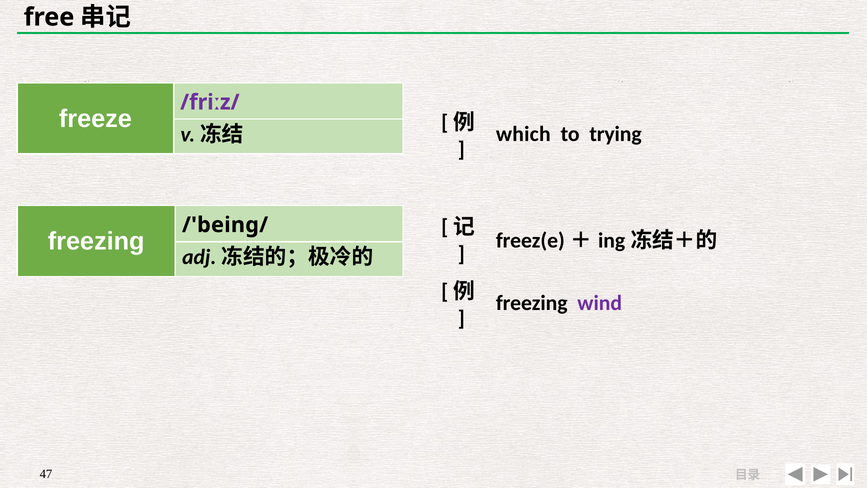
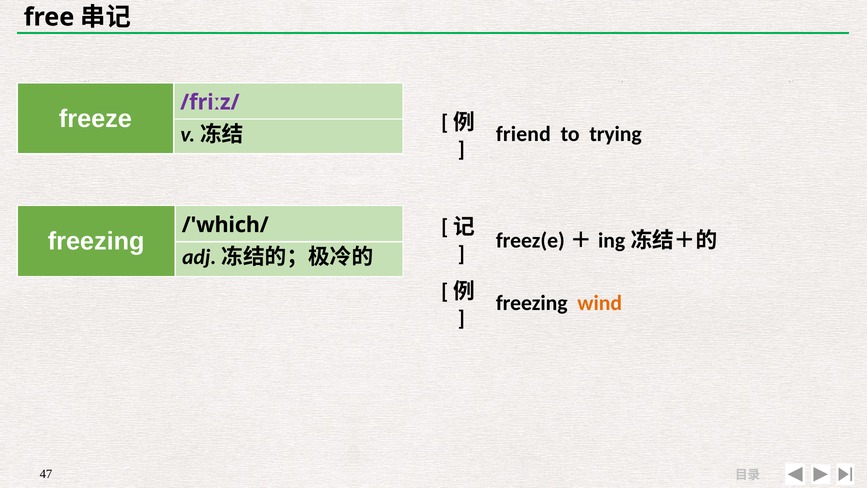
which: which -> friend (523, 134)
/'being/: /'being/ -> /'which/ (225, 225)
wind colour: purple -> orange (600, 303)
